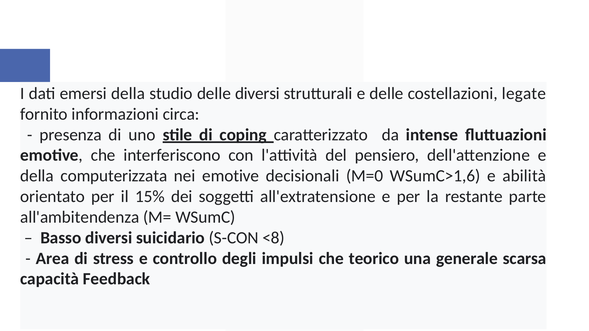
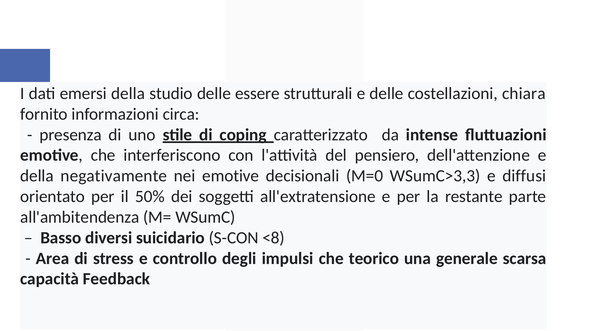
delle diversi: diversi -> essere (257, 94)
legate: legate -> chiara (524, 94)
computerizzata: computerizzata -> negativamente (114, 176)
WSumC>1,6: WSumC>1,6 -> WSumC>3,3 (435, 176)
abilità: abilità -> diffusi (524, 176)
15%: 15% -> 50% (150, 197)
